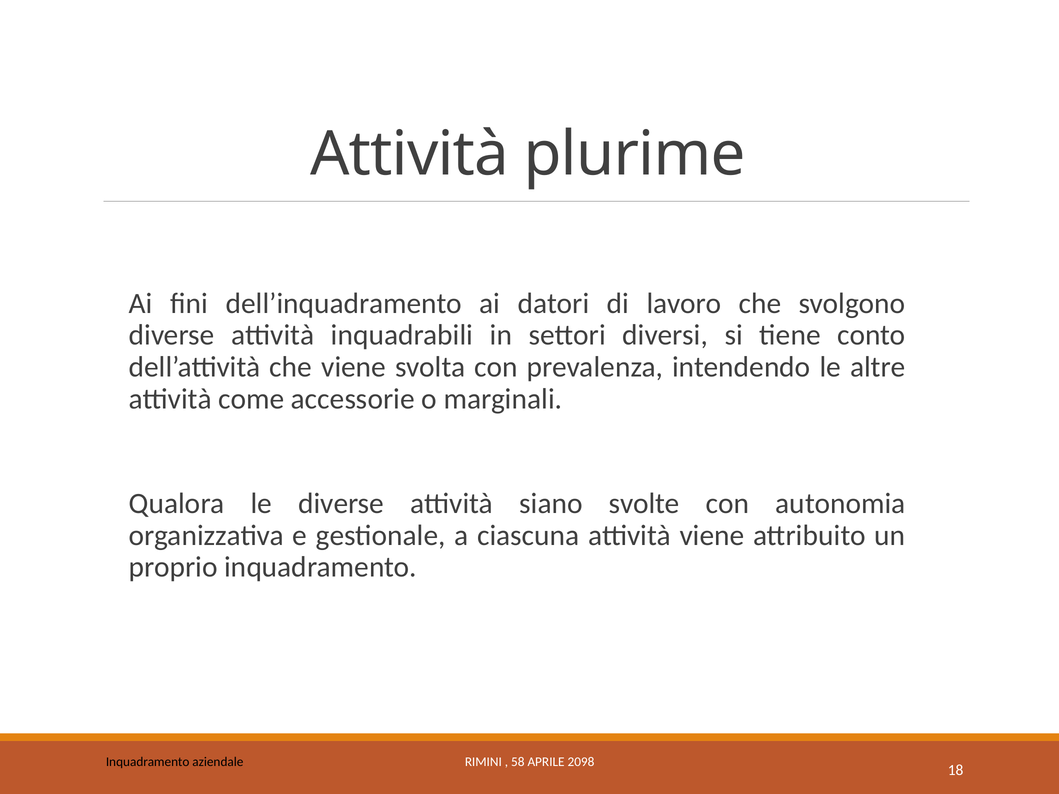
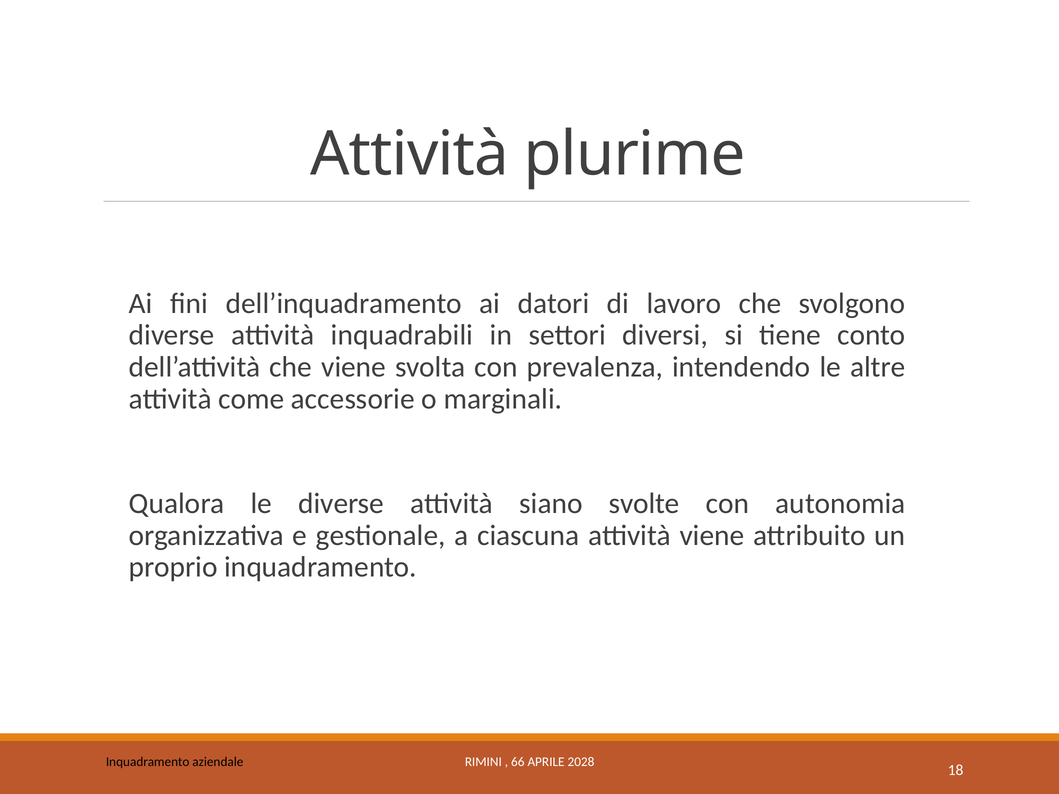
58: 58 -> 66 (518, 762)
2098: 2098 -> 2028 (581, 762)
